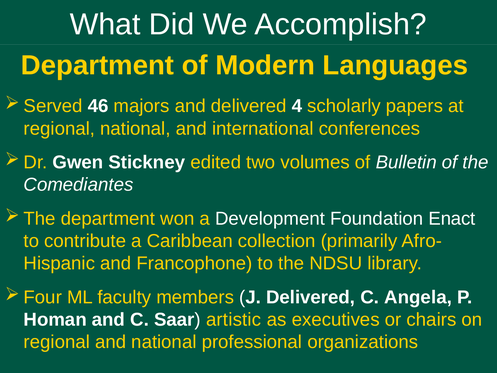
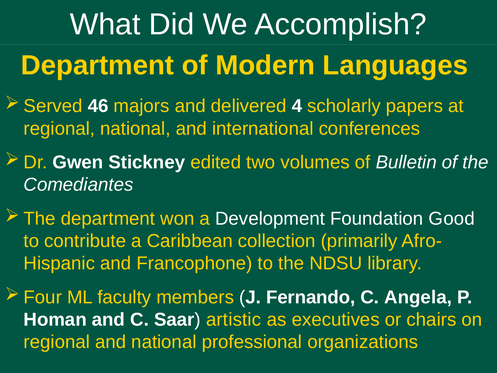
Enact: Enact -> Good (452, 218)
J Delivered: Delivered -> Fernando (311, 297)
